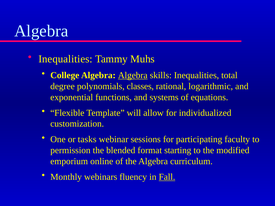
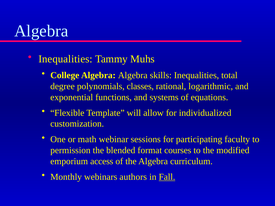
Algebra underline: present -> none (133, 75)
tasks: tasks -> math (87, 139)
starting: starting -> courses (178, 150)
online: online -> access (102, 161)
fluency: fluency -> authors (133, 177)
